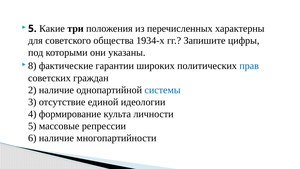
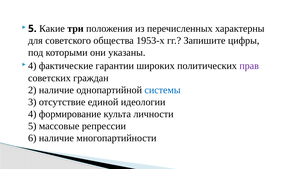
1934-х: 1934-х -> 1953-х (150, 41)
8: 8 -> 4 (32, 66)
прав colour: blue -> purple (249, 66)
